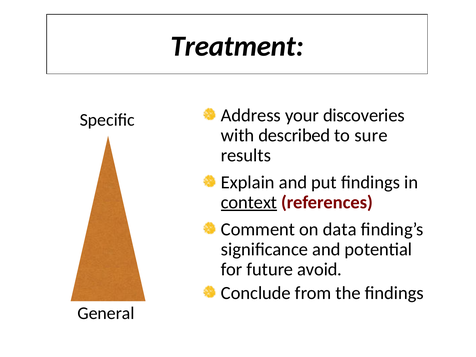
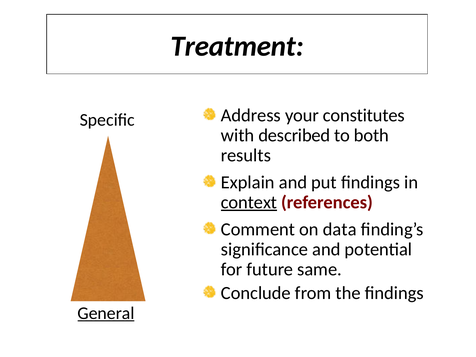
discoveries: discoveries -> constitutes (364, 115)
sure: sure -> both (371, 135)
avoid: avoid -> same (320, 269)
General underline: none -> present (106, 313)
